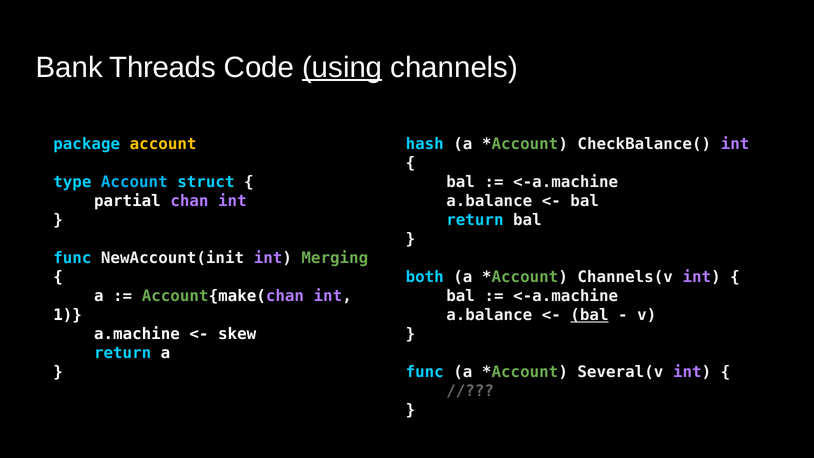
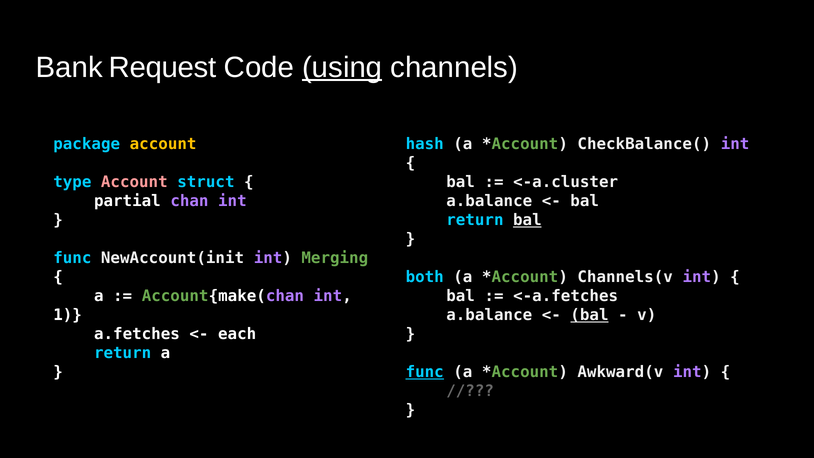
Threads: Threads -> Request (163, 67)
Account colour: light blue -> pink (134, 182)
<-a.machine: <-a.machine -> <-a.cluster (566, 182)
bal underline: none -> present (527, 220)
<-a.machine: <-a.machine -> <-a.fetches (566, 296)
a.machine: a.machine -> a.fetches (137, 334)
skew: skew -> each (237, 334)
func underline: none -> present (425, 372)
Several(v: Several(v -> Awkward(v (620, 372)
